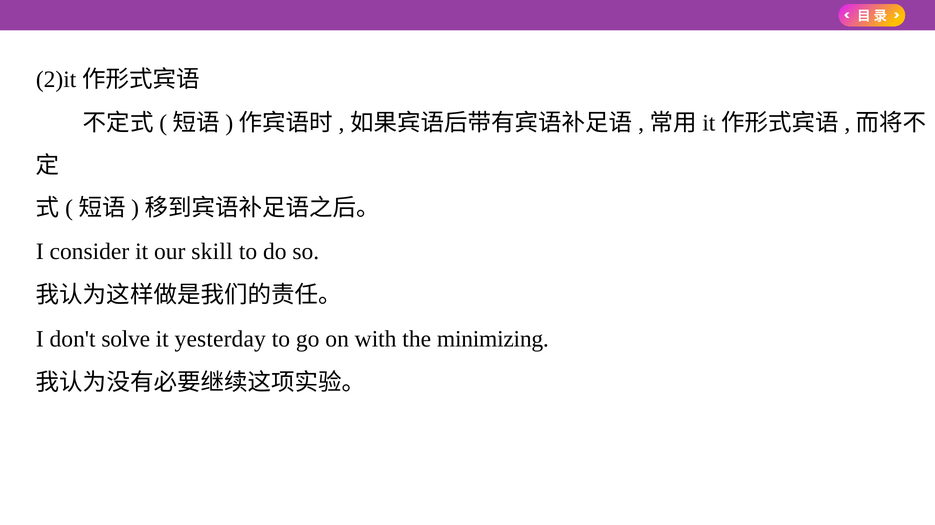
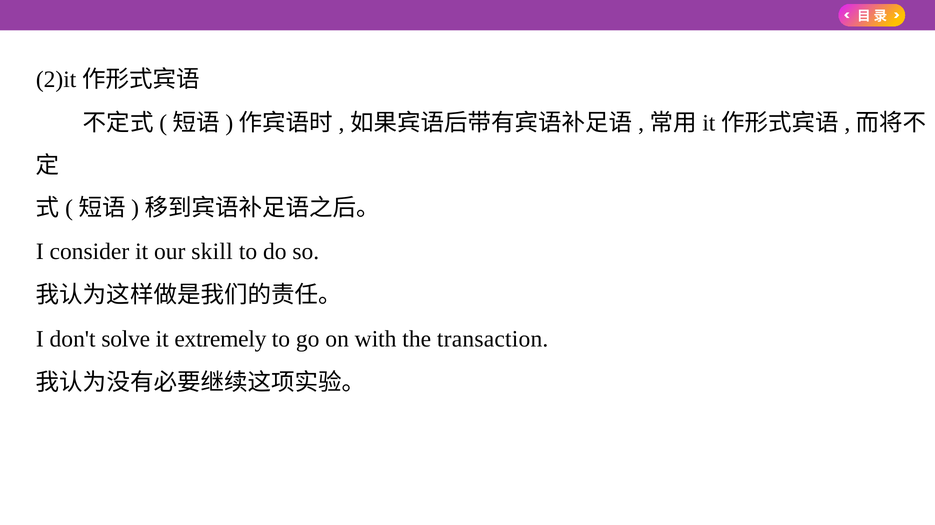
yesterday: yesterday -> extremely (220, 339)
minimizing: minimizing -> transaction (493, 339)
